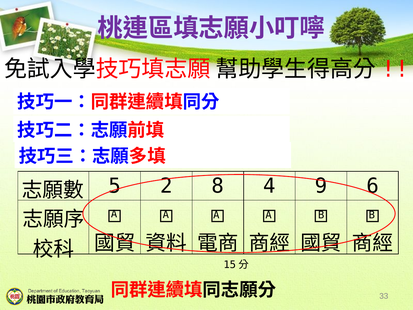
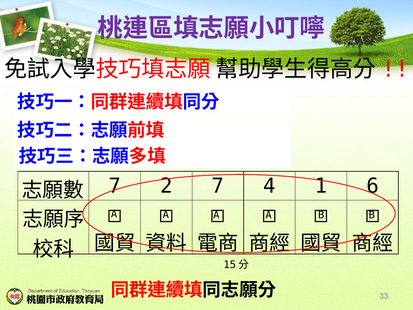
5: 5 -> 7 (115, 186)
2 8: 8 -> 7 (218, 186)
9: 9 -> 1 (321, 186)
